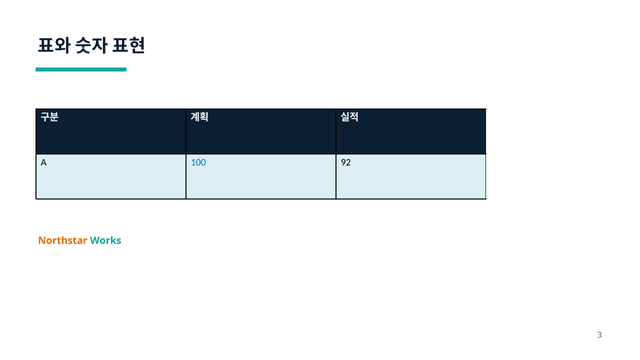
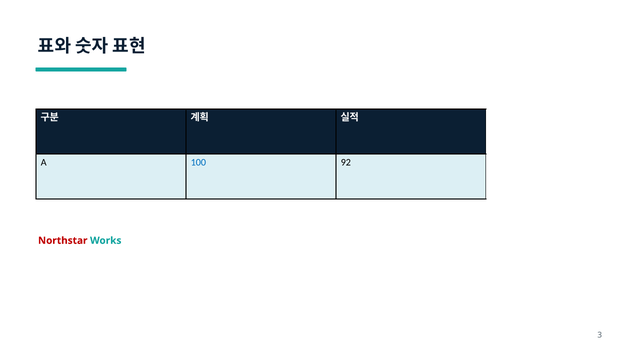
Northstar colour: orange -> red (63, 241)
